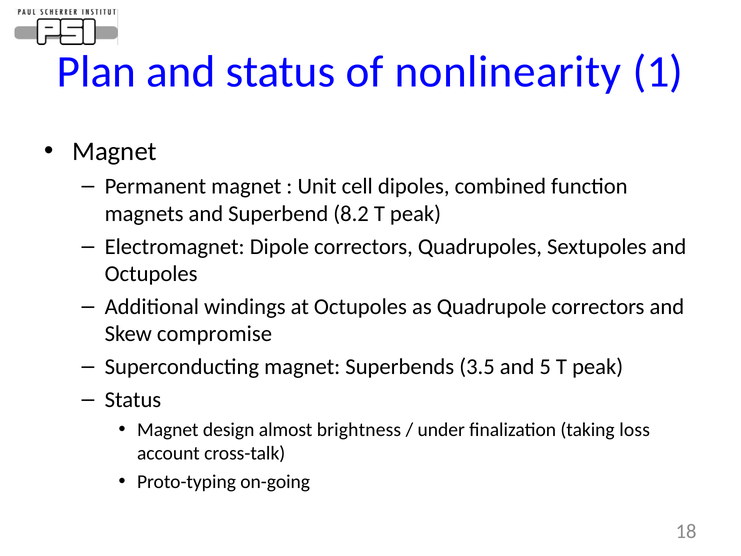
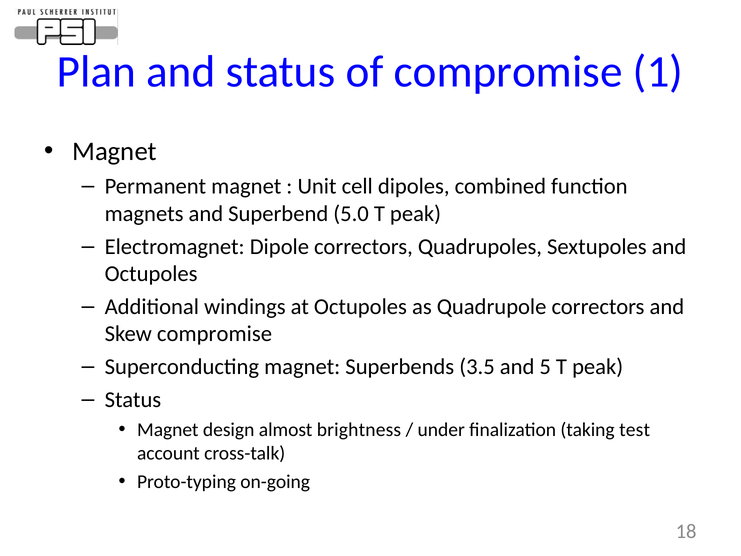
of nonlinearity: nonlinearity -> compromise (508, 72)
8.2: 8.2 -> 5.0 (351, 214)
loss: loss -> test (635, 430)
